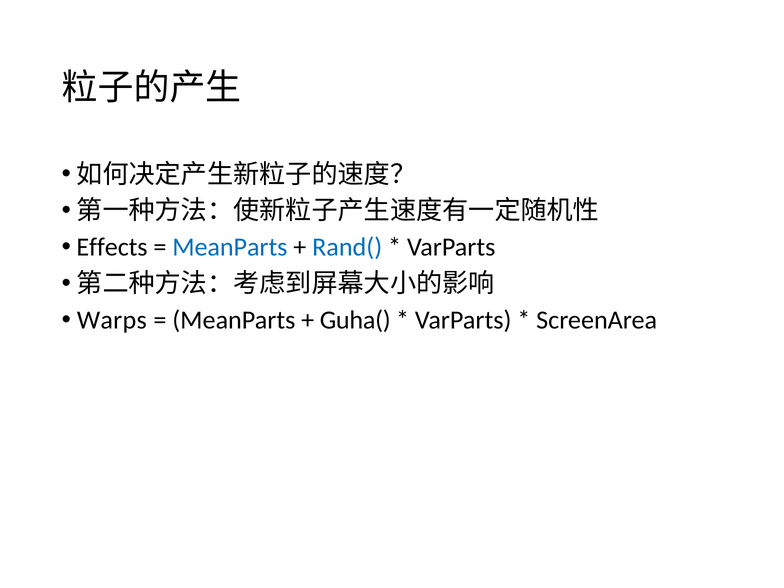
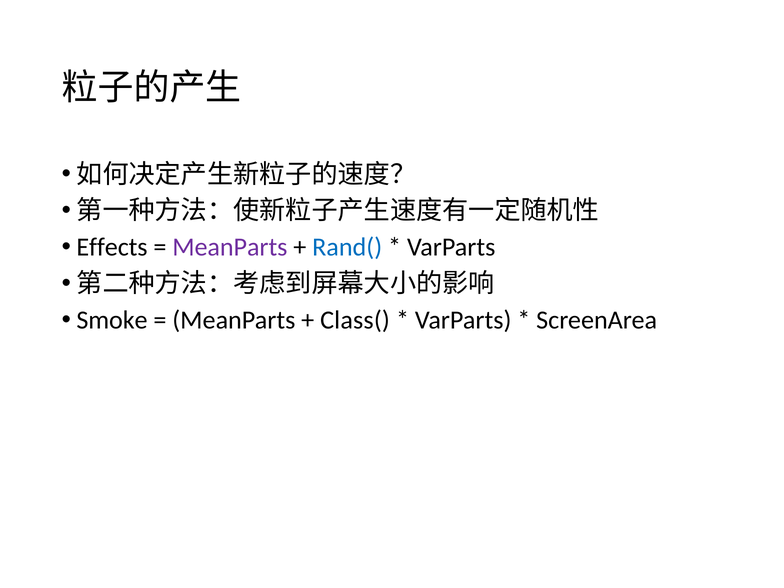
MeanParts colour: blue -> purple (230, 247)
Warps: Warps -> Smoke (112, 320)
Guha(: Guha( -> Class( (355, 320)
